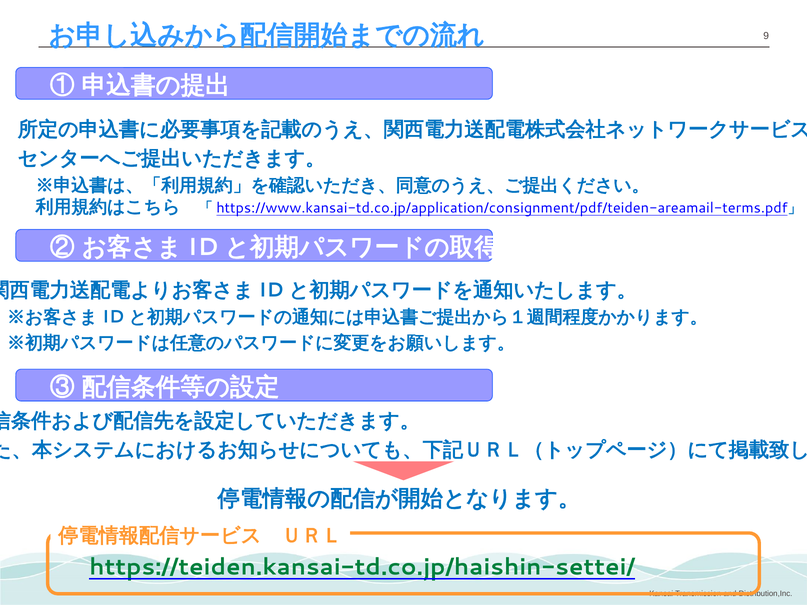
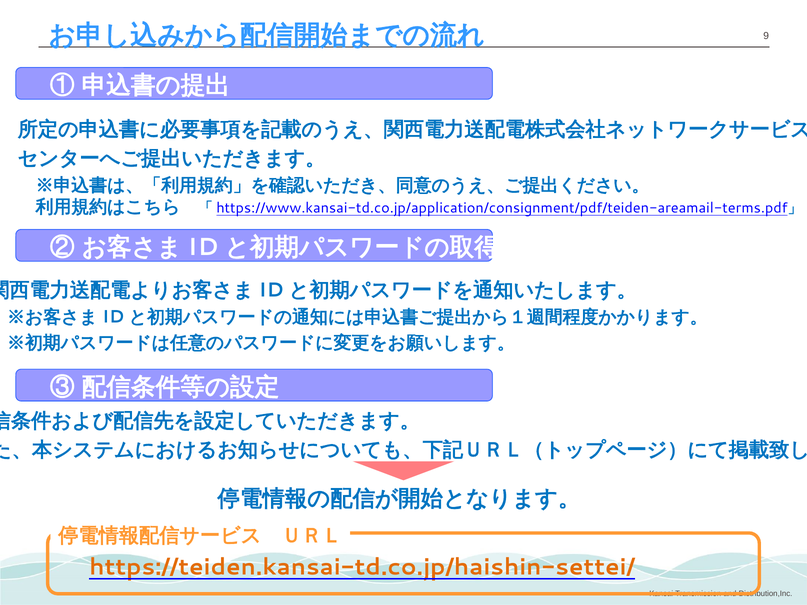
https://teiden.kansai-td.co.jp/haishin-settei/ colour: green -> orange (362, 567)
